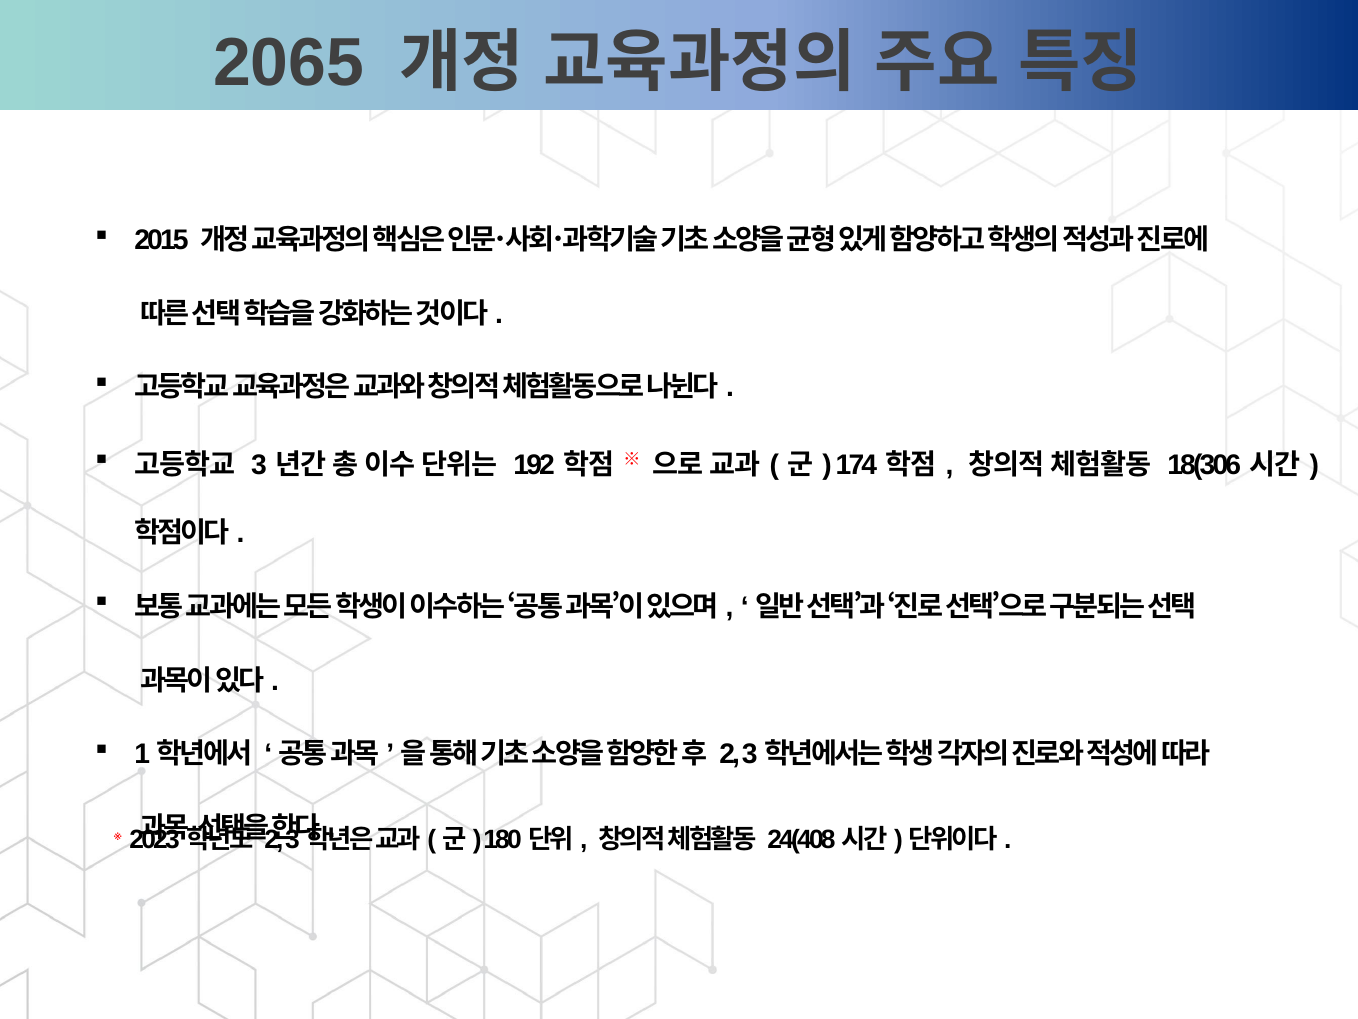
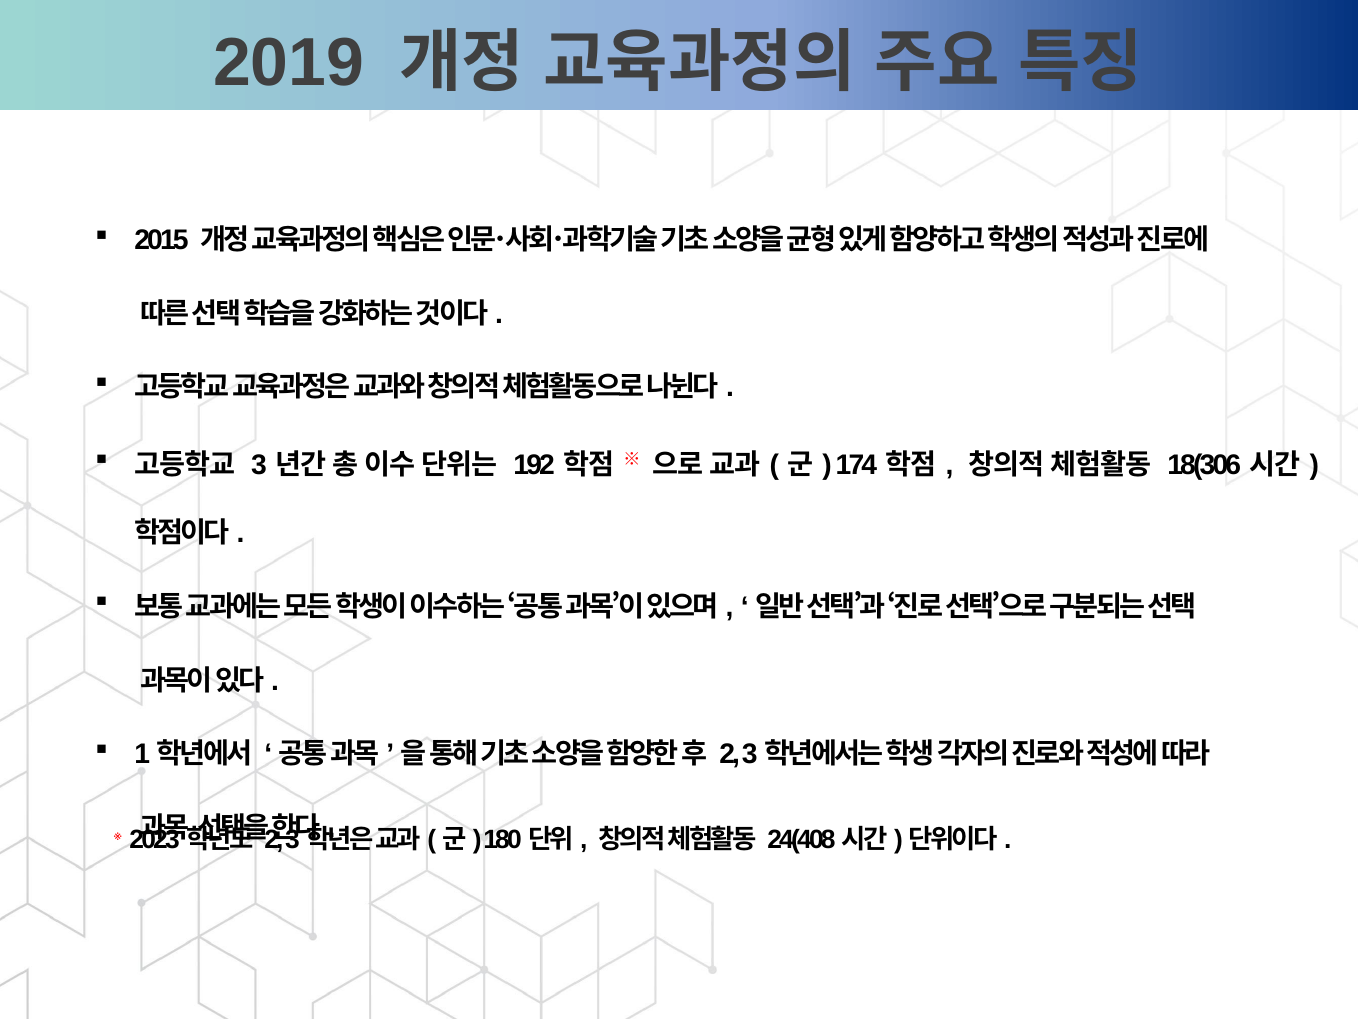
2065: 2065 -> 2019 (289, 63)
